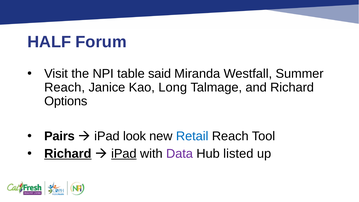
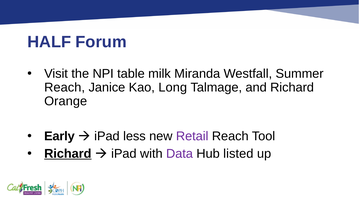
said: said -> milk (159, 74)
Options: Options -> Orange (66, 101)
Pairs: Pairs -> Early (59, 136)
look: look -> less (134, 136)
Retail colour: blue -> purple (192, 136)
iPad underline: present -> none (124, 154)
